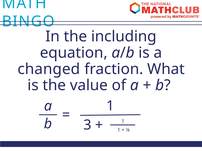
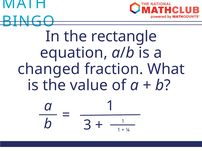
including: including -> rectangle (124, 37)
